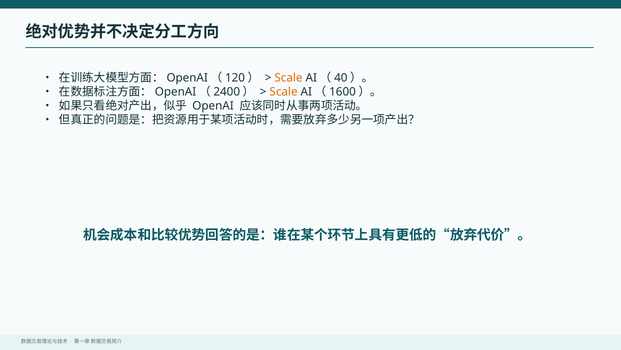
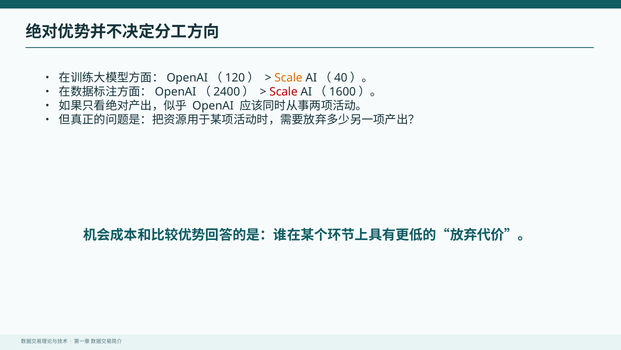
Scale colour: orange -> red (284, 92)
